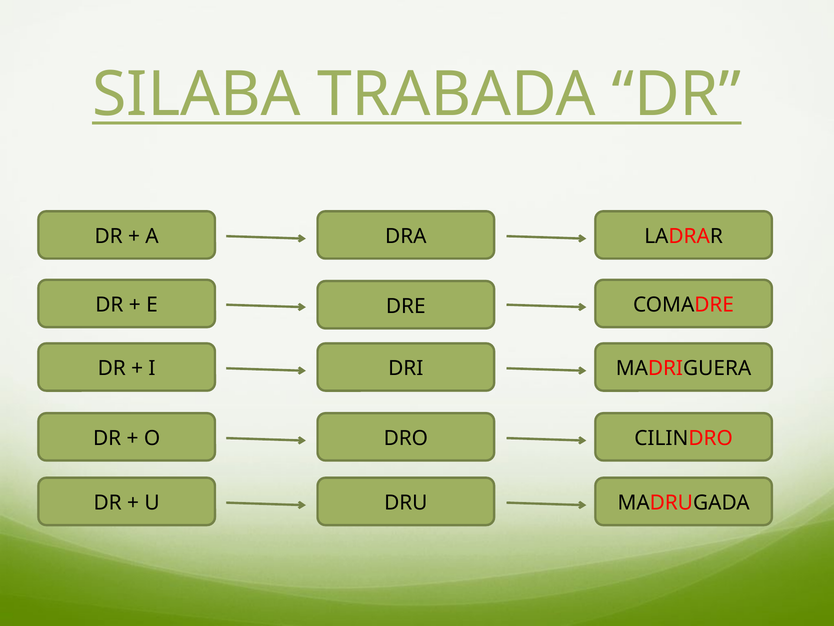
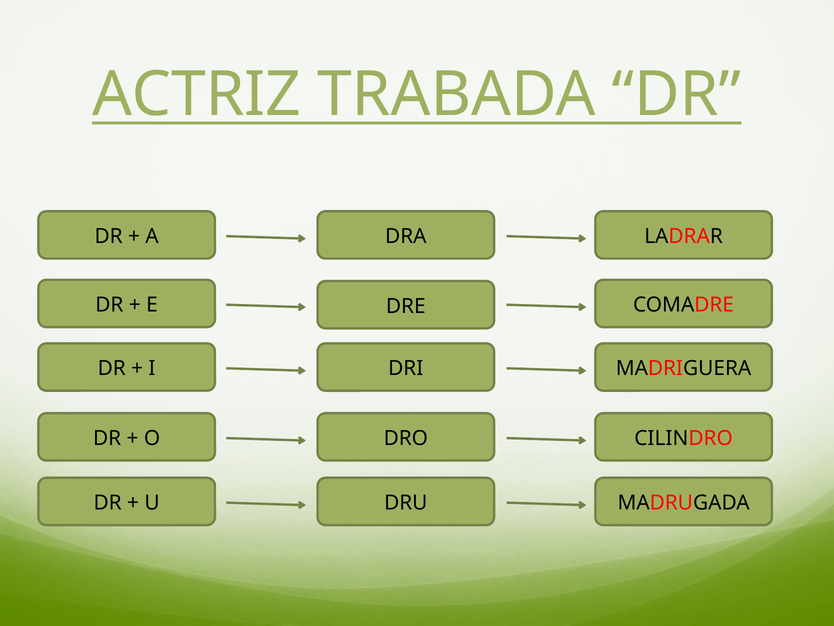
SILABA: SILABA -> ACTRIZ (197, 94)
